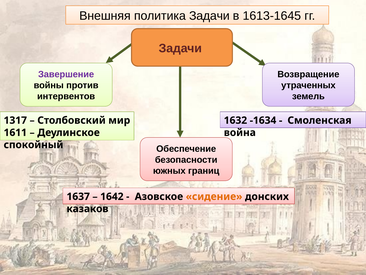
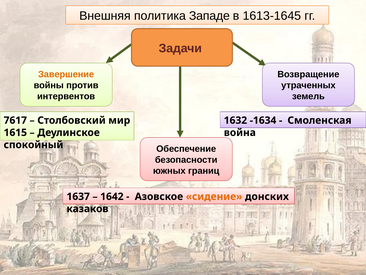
политика Задачи: Задачи -> Западе (209, 16)
Завершение colour: purple -> orange (66, 74)
1317: 1317 -> 7617 (15, 120)
1611: 1611 -> 1615 (15, 132)
